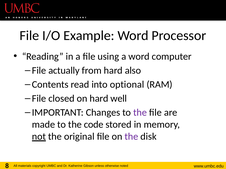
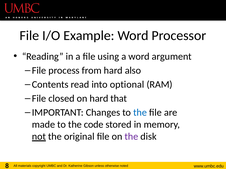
computer: computer -> argument (172, 57)
actually: actually -> process (64, 71)
well: well -> that (119, 99)
the colour: purple -> blue (140, 113)
